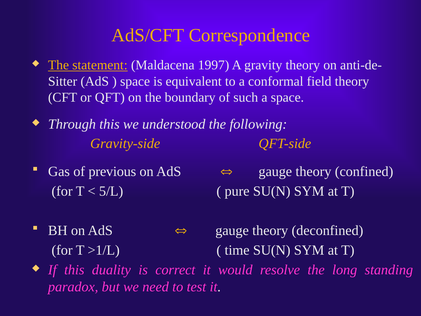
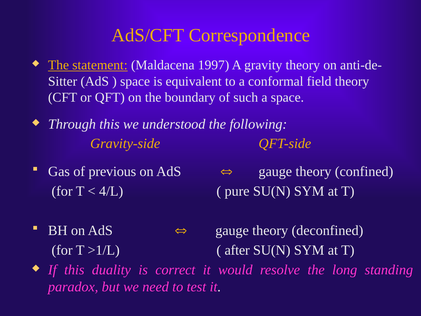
5/L: 5/L -> 4/L (111, 191)
time: time -> after (237, 250)
